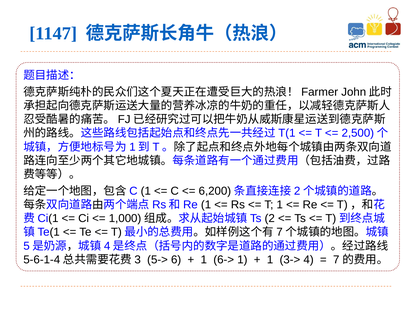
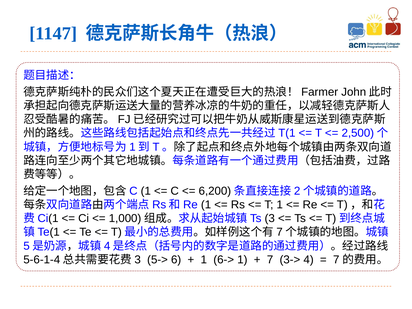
2: 2 -> 3 (270, 218)
1: 1 -> 7 (270, 260)
